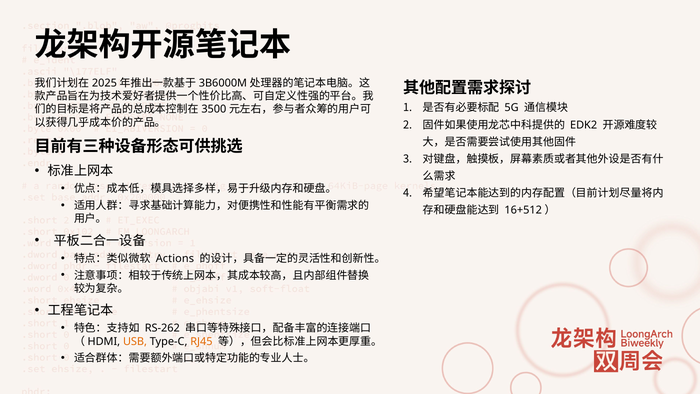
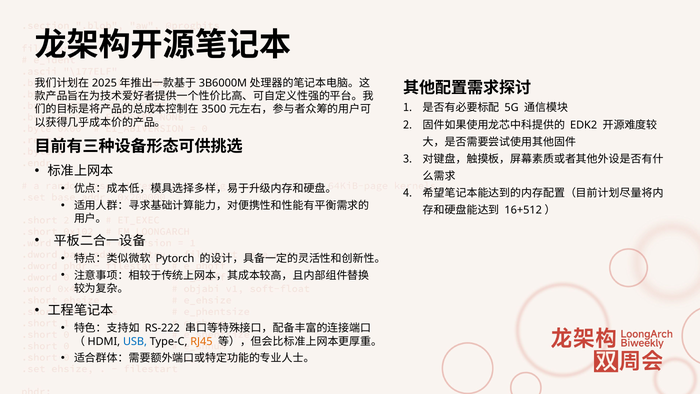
Actions: Actions -> Pytorch (175, 258)
RS-262: RS-262 -> RS-222 (162, 328)
USB colour: orange -> blue (135, 341)
